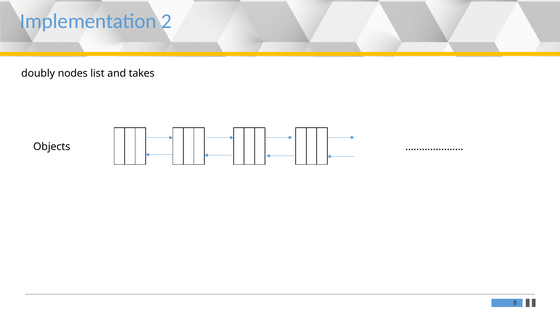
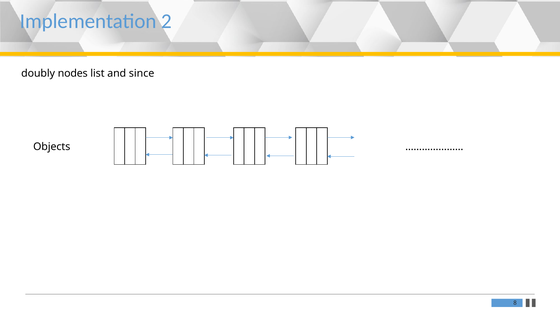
takes: takes -> since (142, 73)
